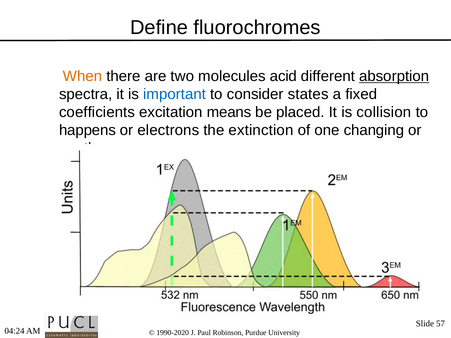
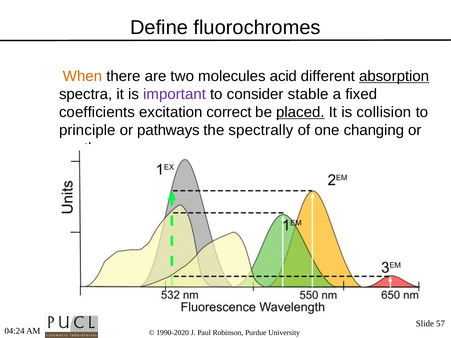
important colour: blue -> purple (175, 94)
states: states -> stable (308, 94)
means: means -> correct (229, 112)
placed underline: none -> present (300, 112)
happens: happens -> principle (87, 130)
electrons: electrons -> pathways (168, 130)
extinction: extinction -> spectrally (261, 130)
